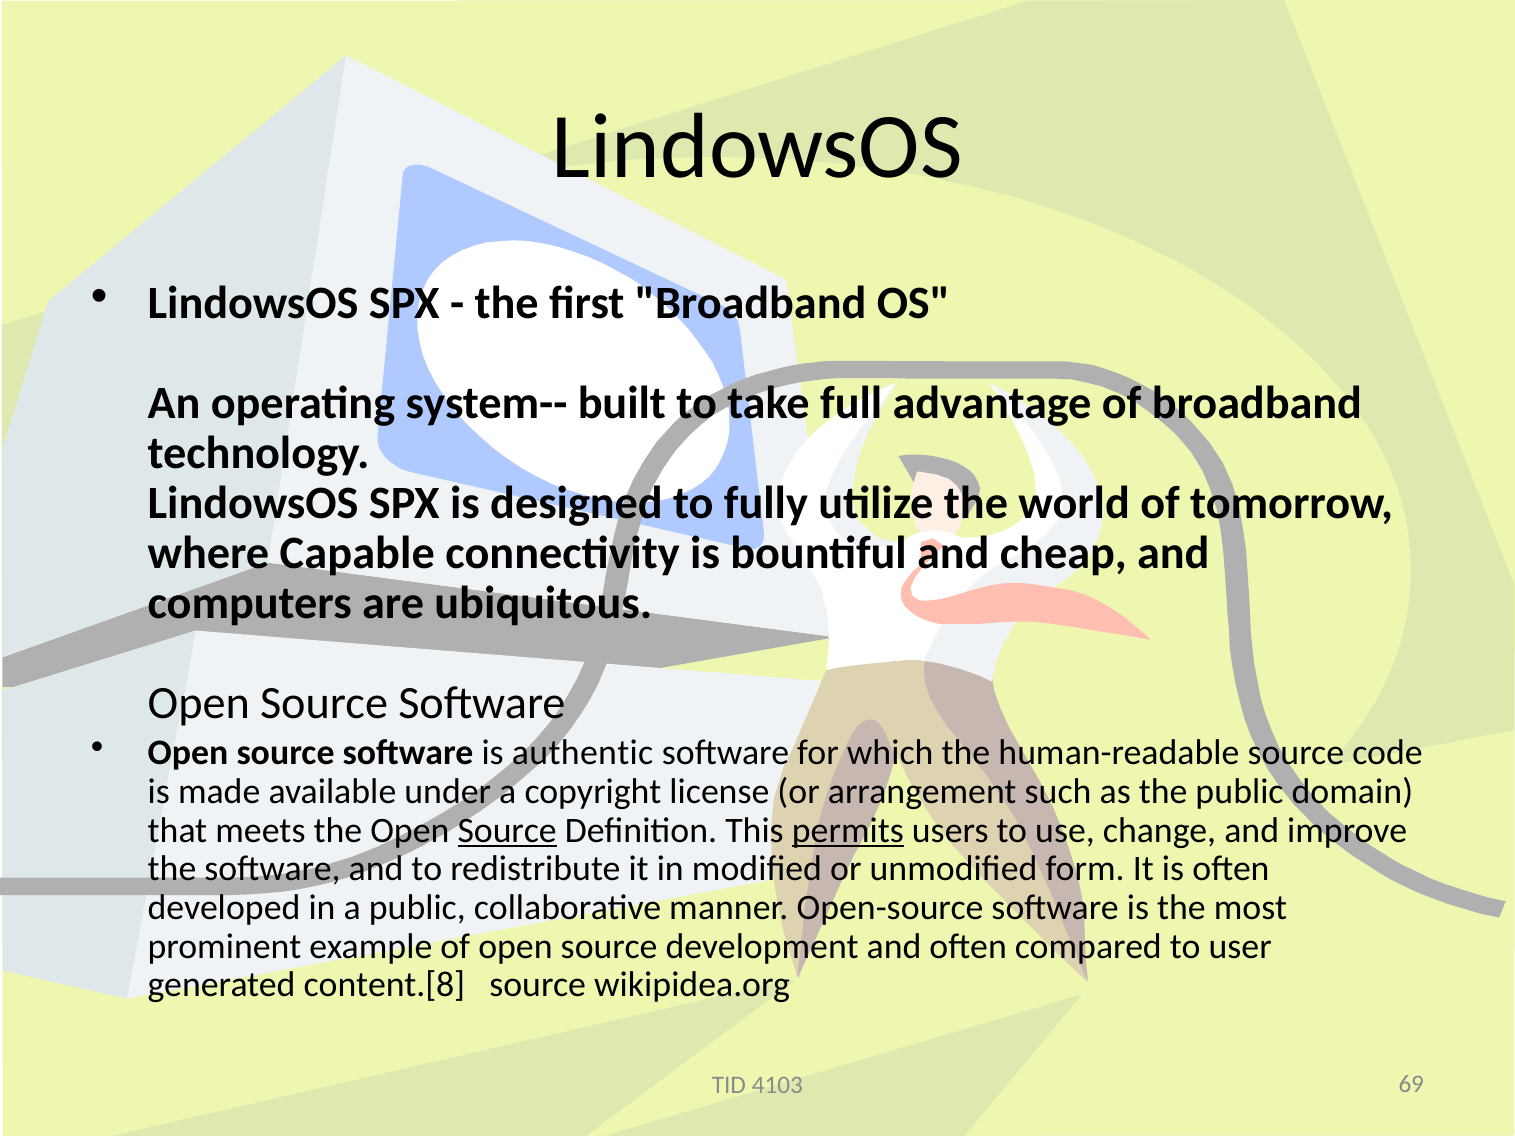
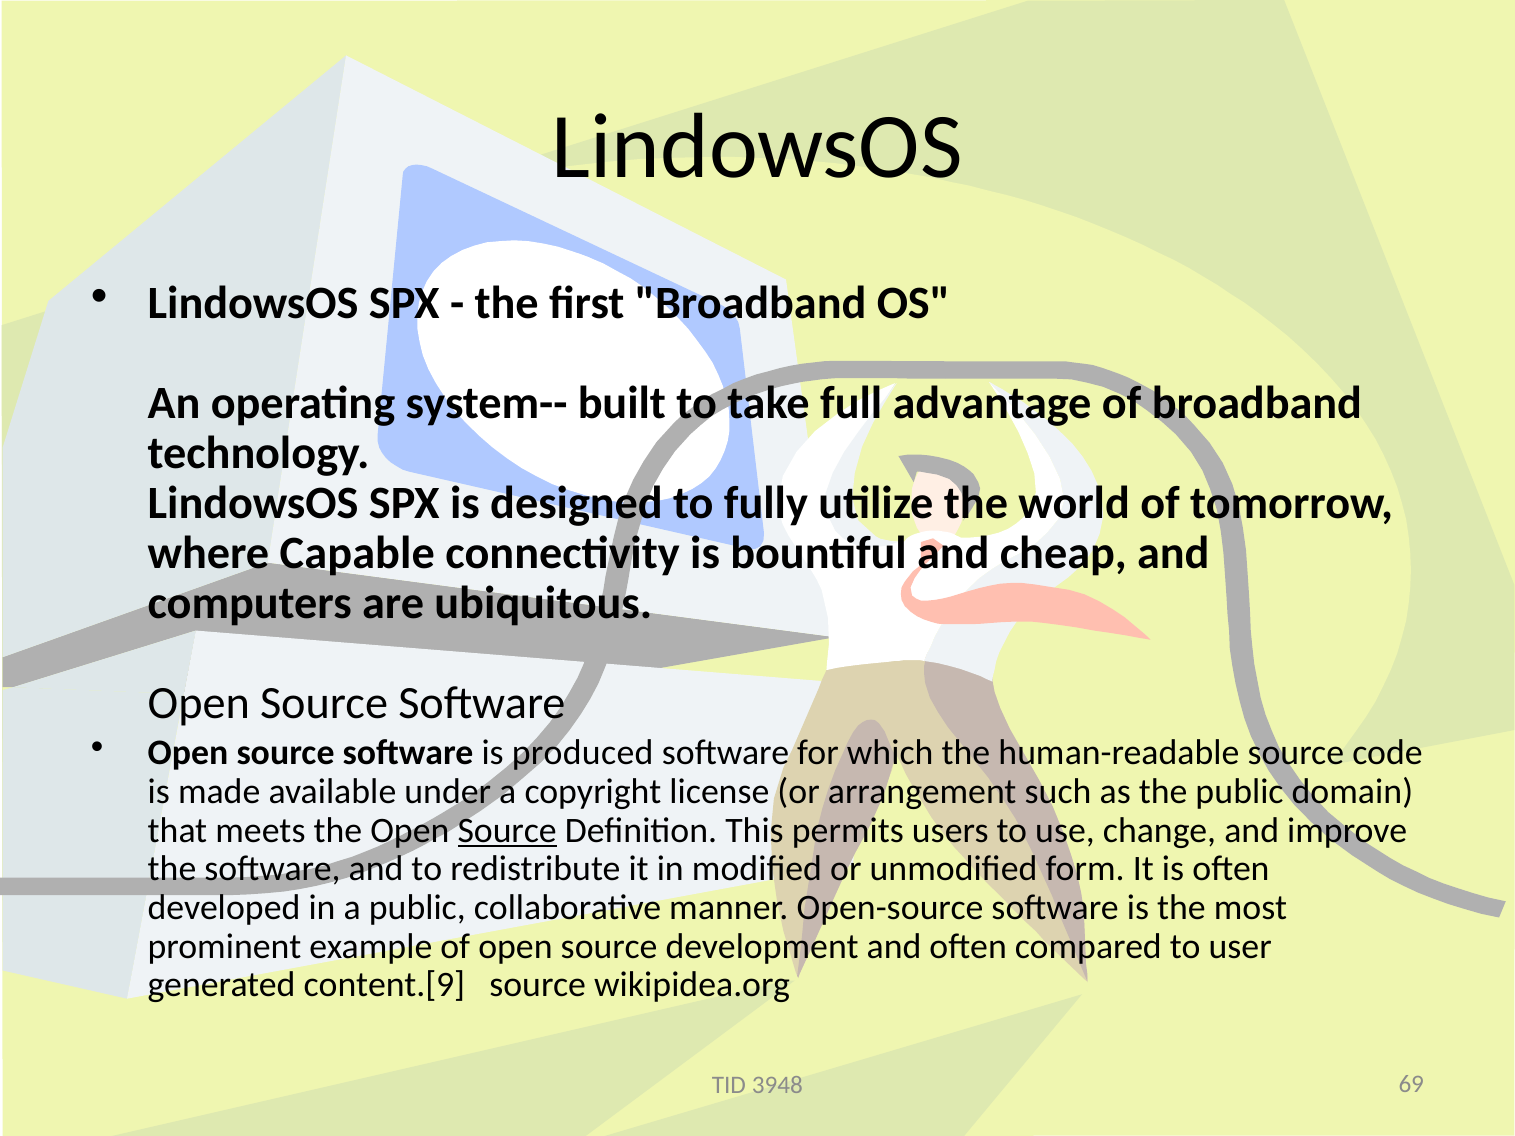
authentic: authentic -> produced (583, 753)
permits underline: present -> none (848, 831)
content.[8: content.[8 -> content.[9 (384, 985)
4103: 4103 -> 3948 (777, 1085)
